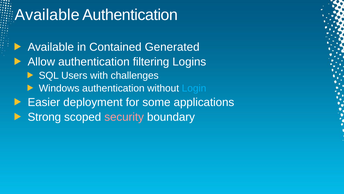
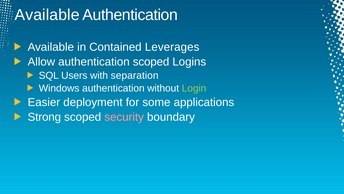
Generated: Generated -> Leverages (172, 47)
authentication filtering: filtering -> scoped (151, 62)
challenges: challenges -> separation (135, 75)
Login colour: light blue -> light green (194, 88)
